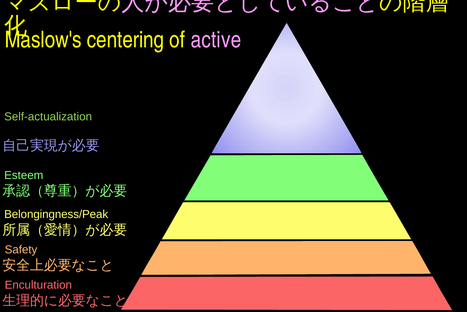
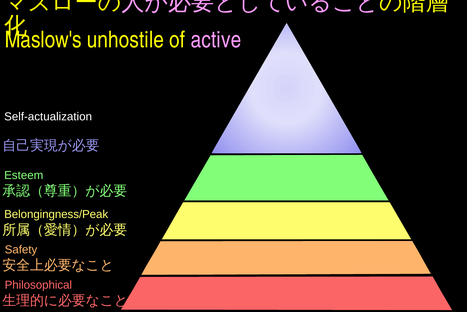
centering: centering -> unhostile (125, 40)
Self-actualization colour: light green -> white (48, 116)
Enculturation: Enculturation -> Philosophical (38, 284)
